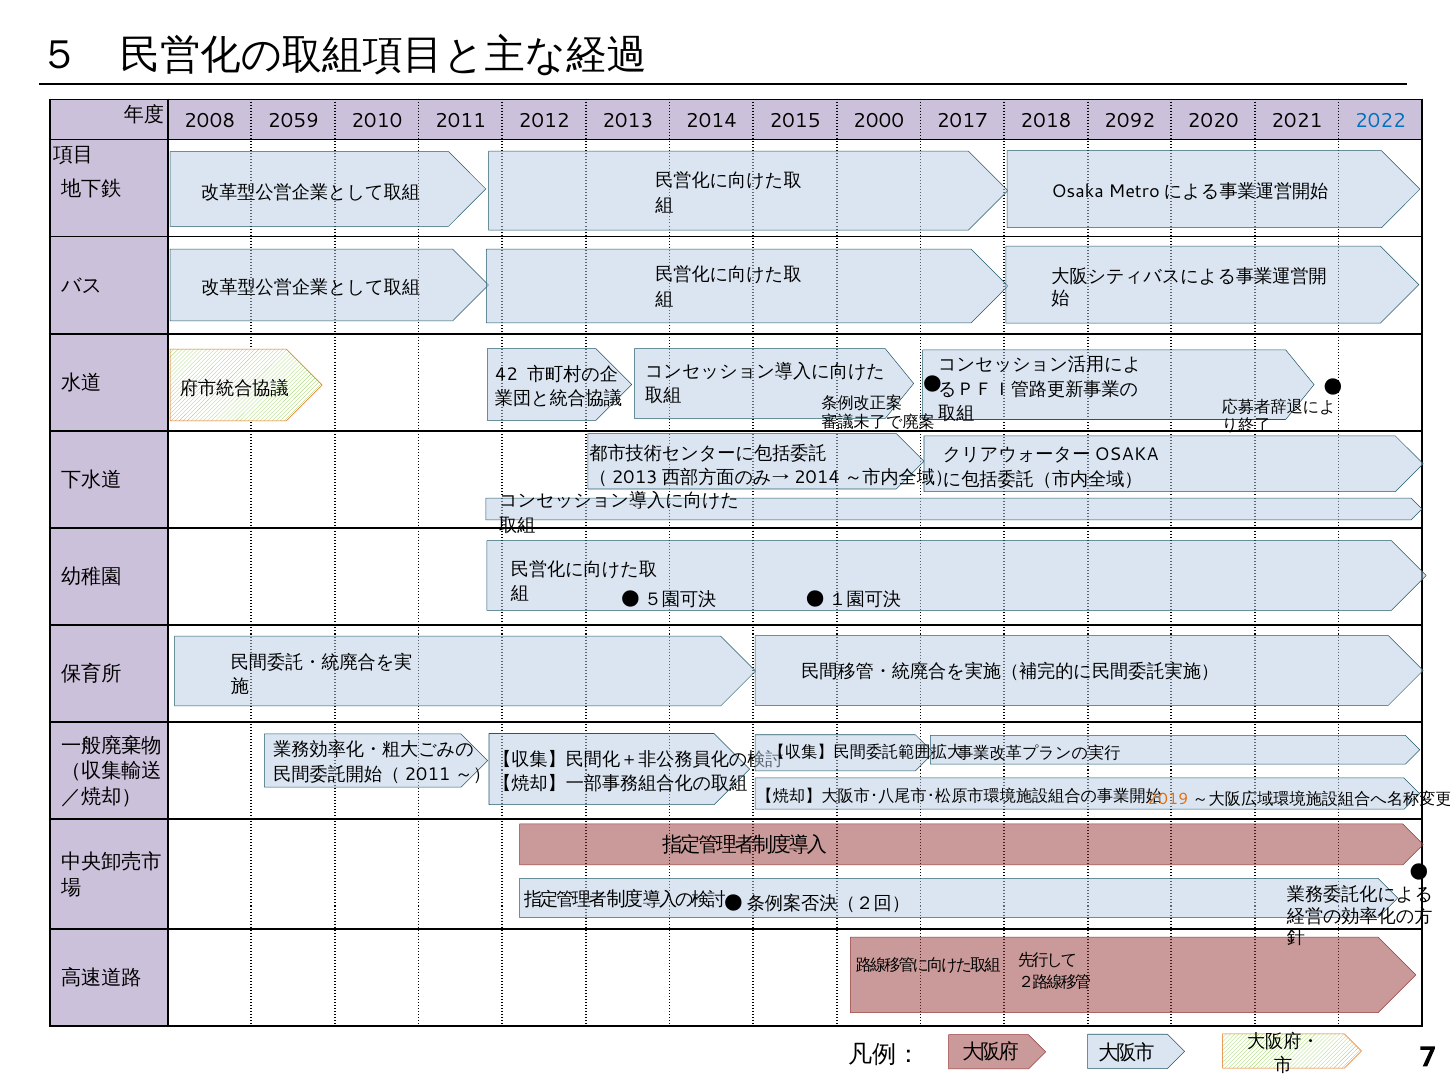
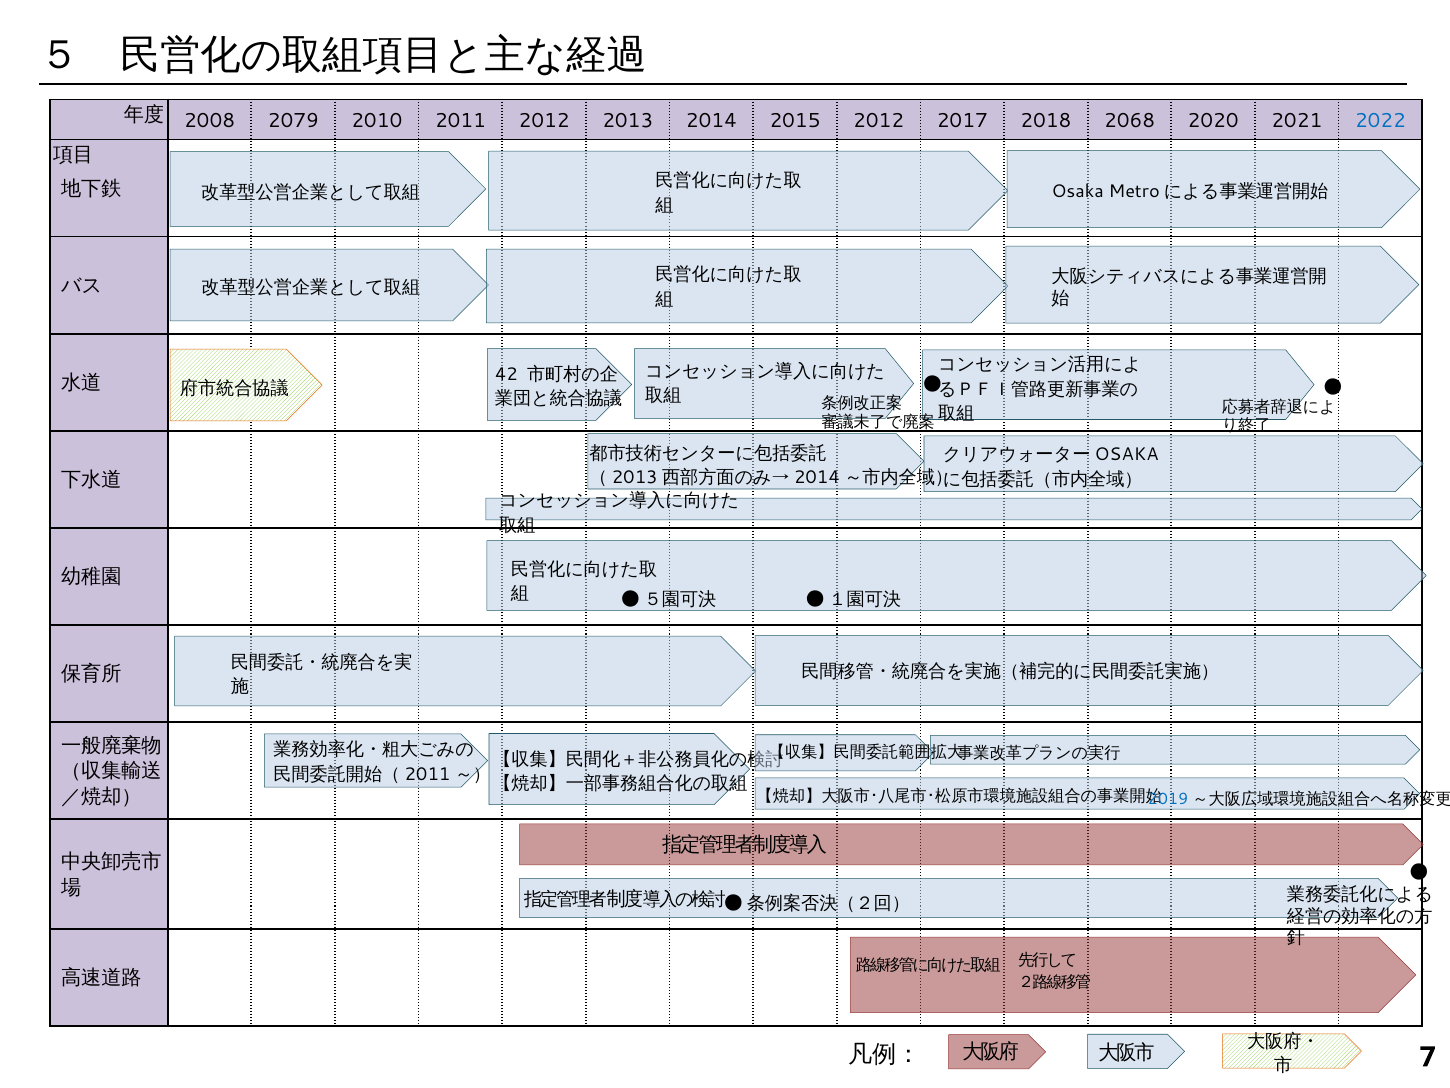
2059: 2059 -> 2079 (293, 121)
2015 2000: 2000 -> 2012 (879, 121)
2092: 2092 -> 2068 (1130, 121)
2019 colour: orange -> blue (1168, 799)
